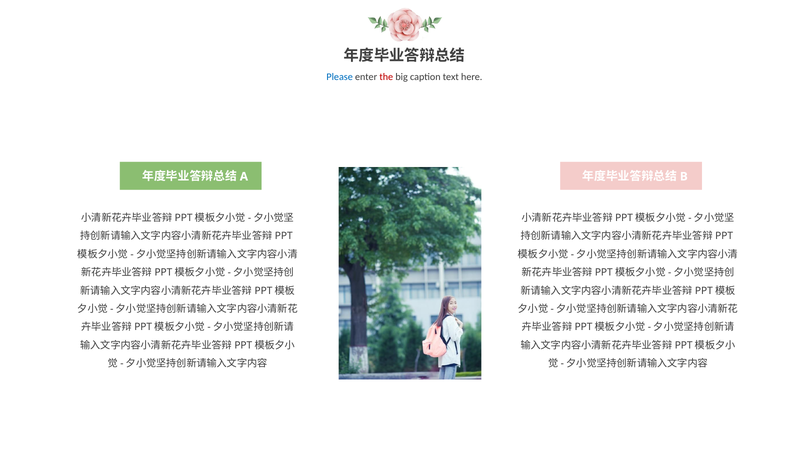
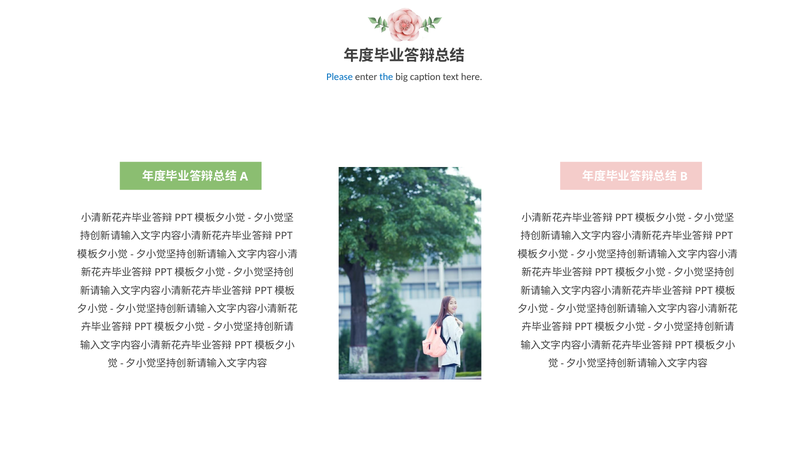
the colour: red -> blue (386, 77)
